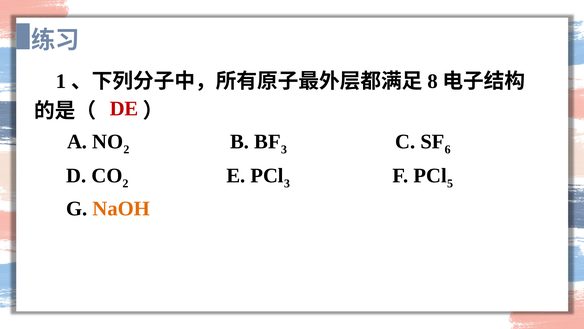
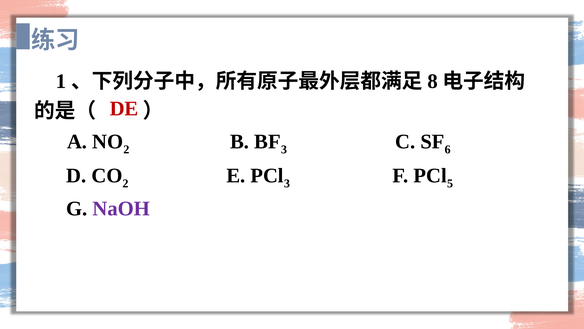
NaOH colour: orange -> purple (121, 208)
